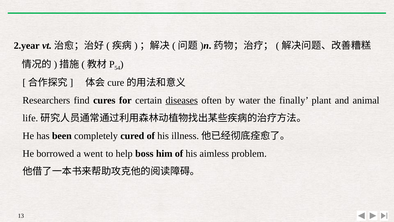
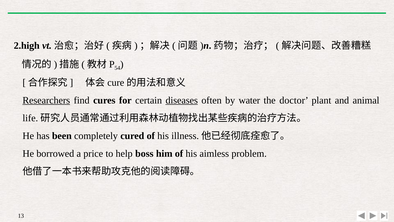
2.year: 2.year -> 2.high (27, 46)
Researchers underline: none -> present (46, 100)
finally: finally -> doctor (294, 100)
went: went -> price (93, 153)
